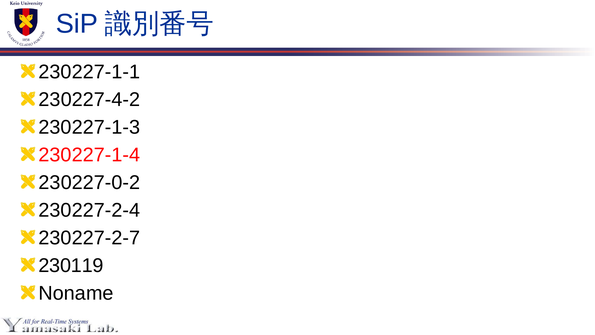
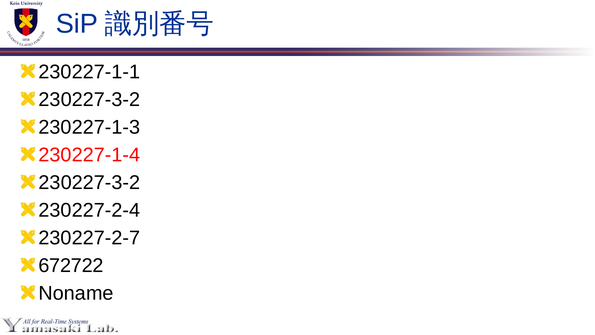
230227-4-2: 230227-4-2 -> 230227-3-2 (89, 100)
230227-0-2: 230227-0-2 -> 230227-3-2 (89, 182)
230119: 230119 -> 672722 (71, 265)
